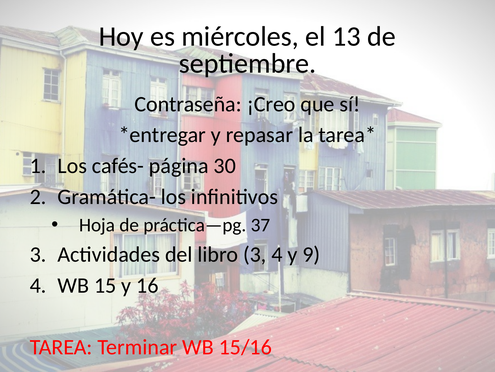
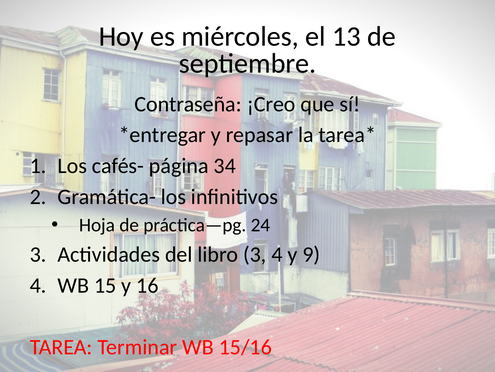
30: 30 -> 34 (225, 166)
37: 37 -> 24 (260, 225)
